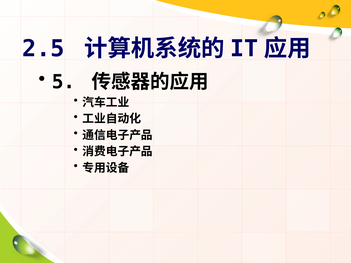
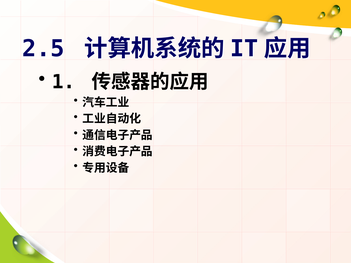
5: 5 -> 1 (64, 82)
